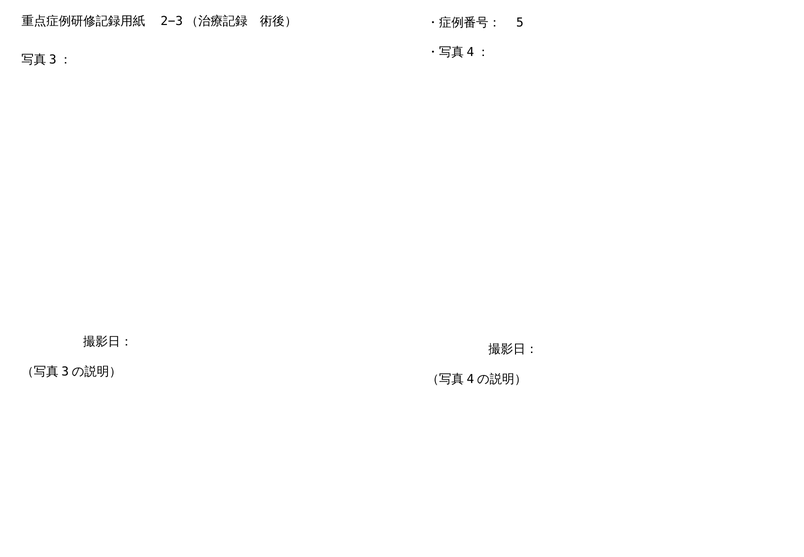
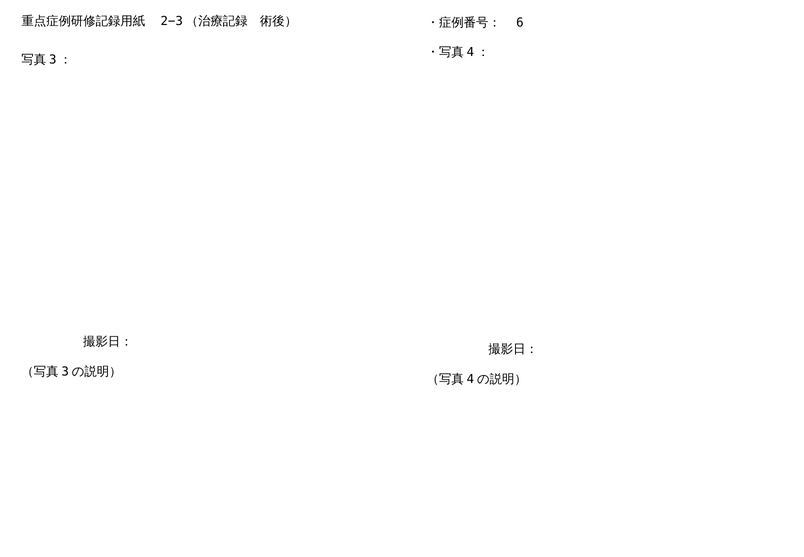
5: 5 -> 6 (520, 22)
